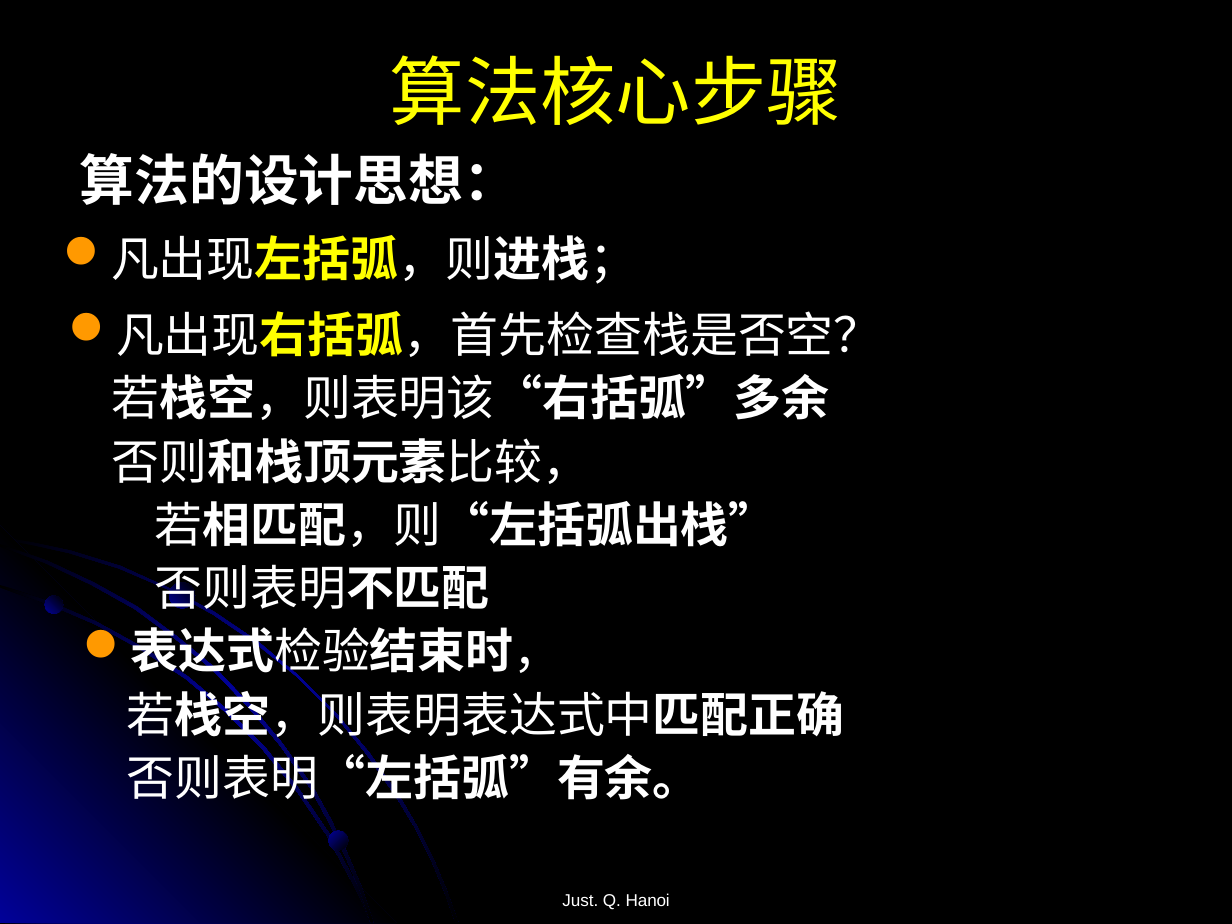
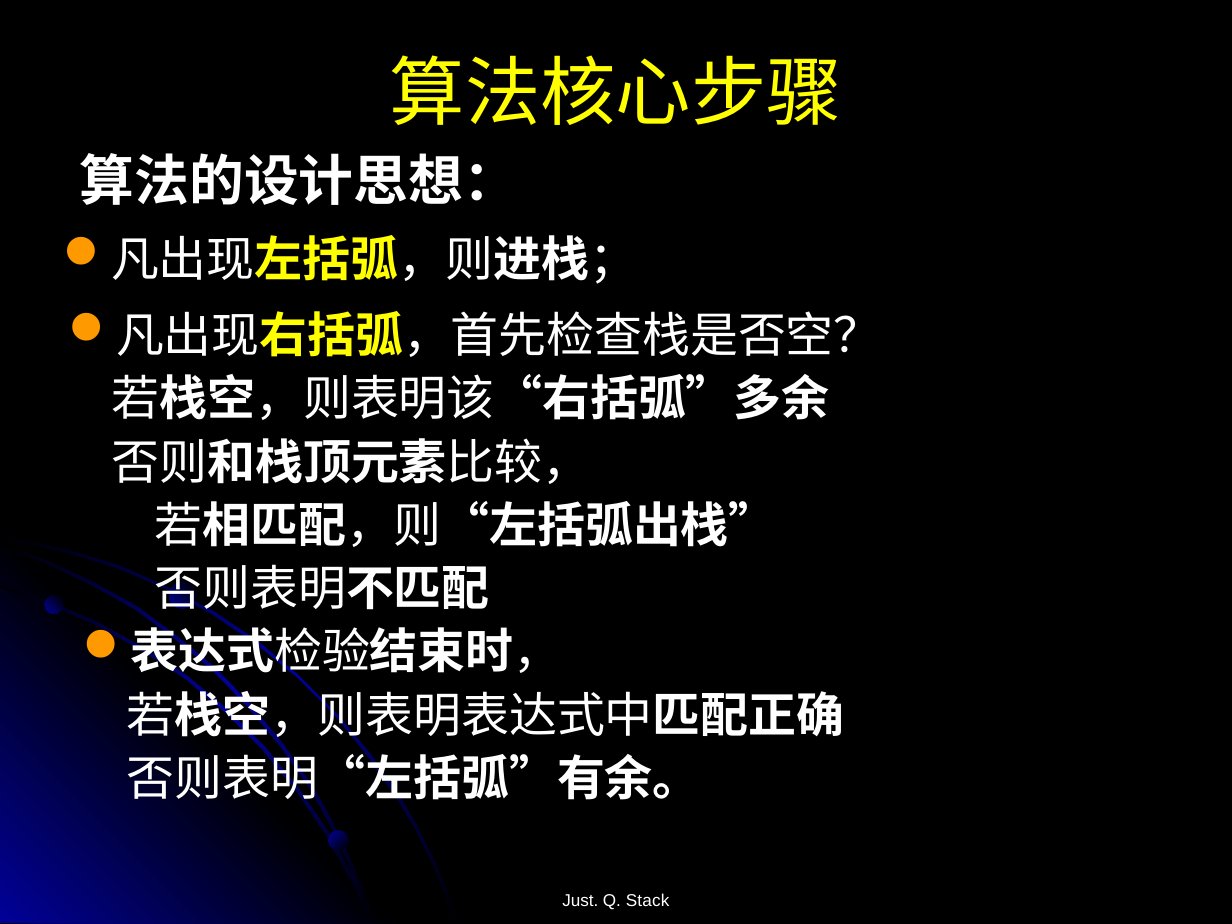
Hanoi: Hanoi -> Stack (648, 901)
